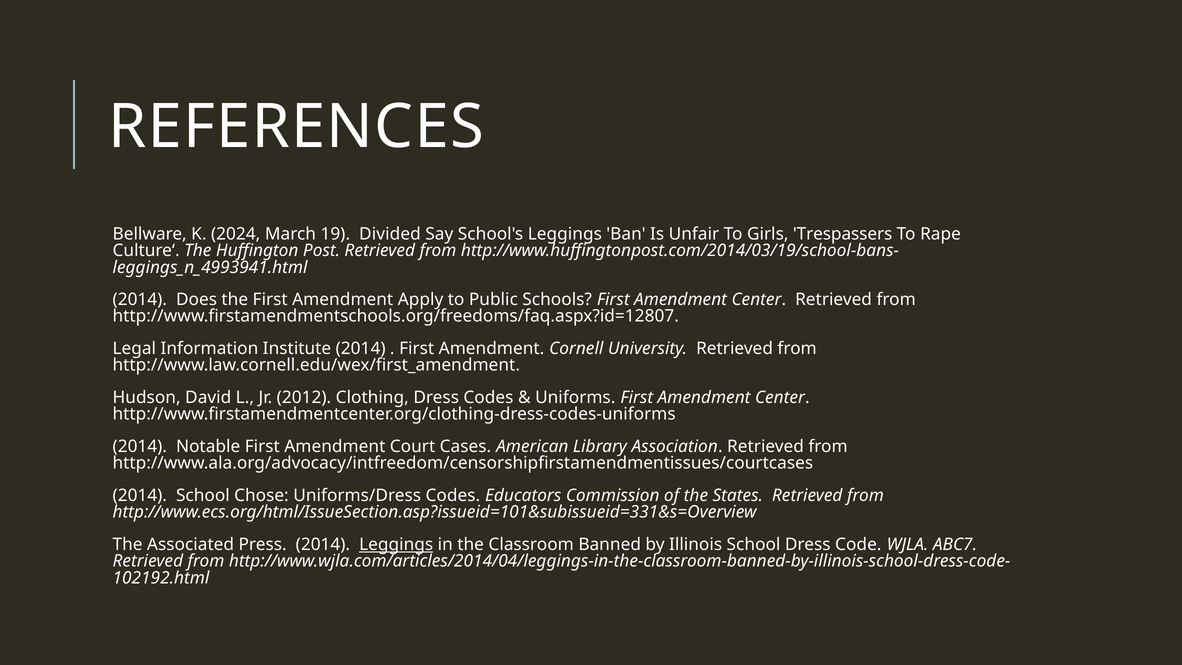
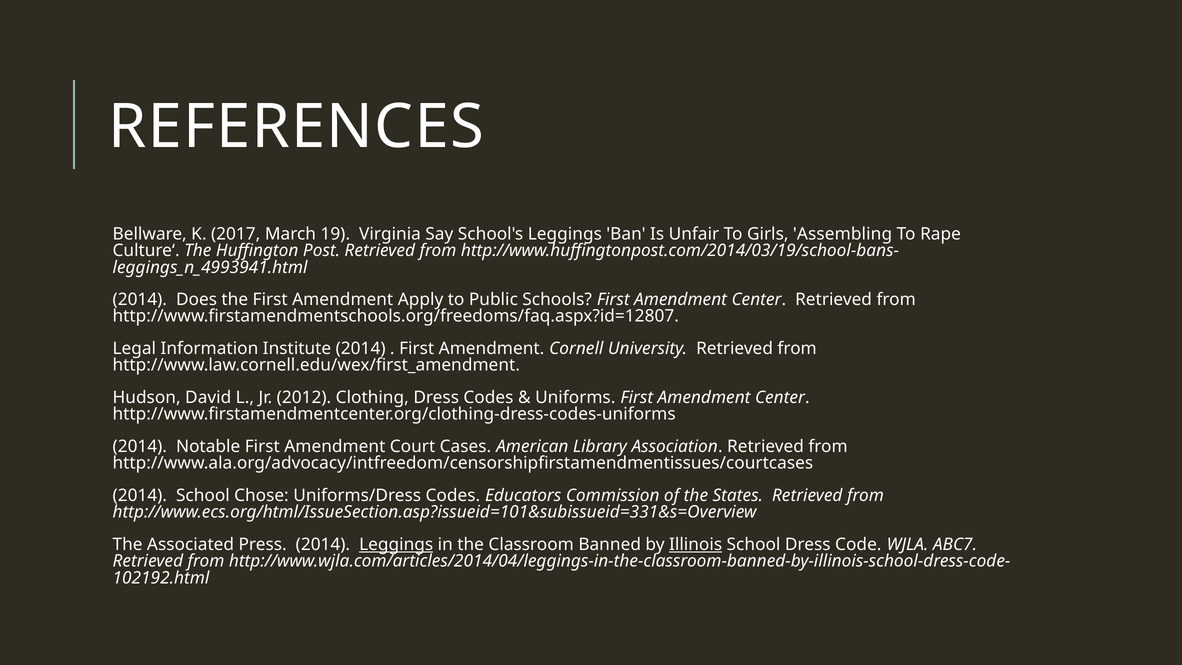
2024: 2024 -> 2017 (236, 234)
Divided: Divided -> Virginia (390, 234)
Trespassers: Trespassers -> Assembling (843, 234)
Illinois underline: none -> present (696, 544)
